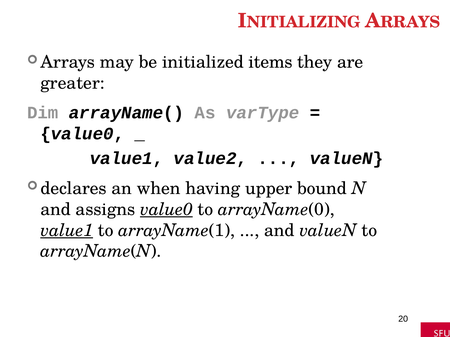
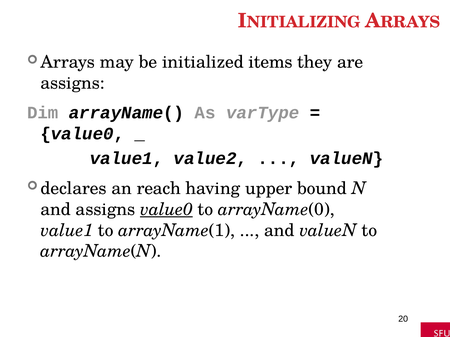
greater: greater -> assigns (73, 83)
when: when -> reach (159, 189)
value1 underline: present -> none (67, 231)
